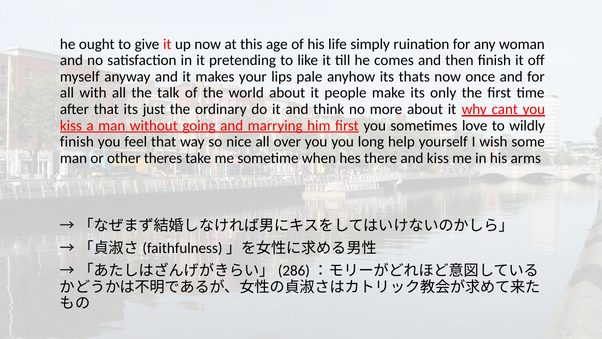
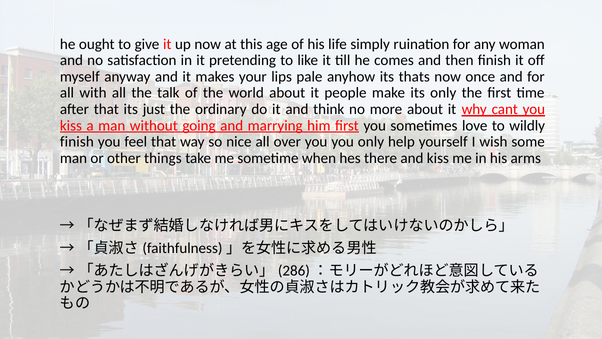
you long: long -> only (371, 142)
theres: theres -> things (163, 158)
